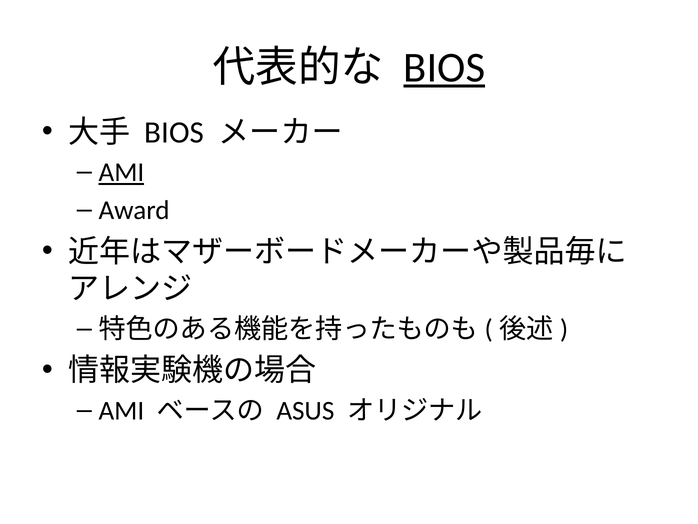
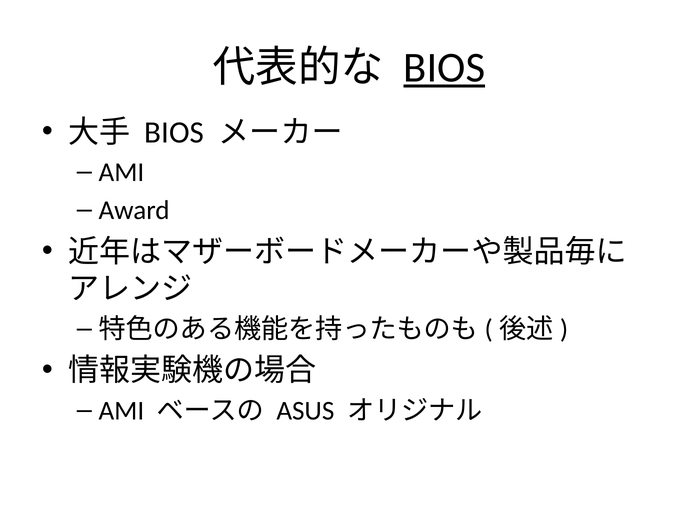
AMI underline: present -> none (121, 172)
